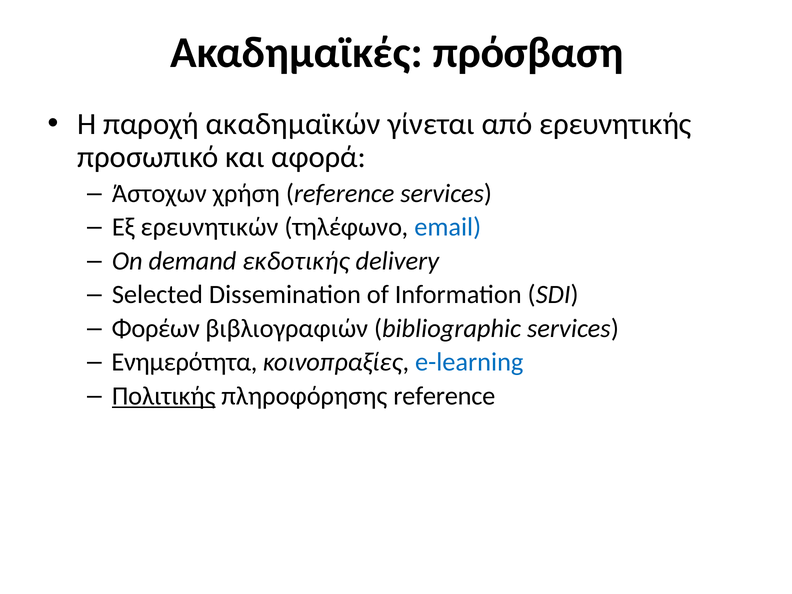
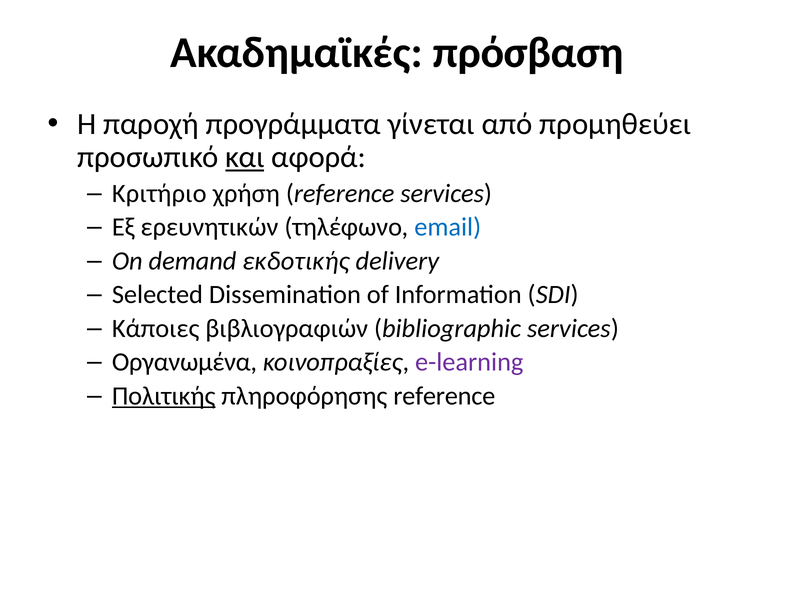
ακαδημαϊκών: ακαδημαϊκών -> προγράμματα (293, 124)
ερευνητικής: ερευνητικής -> προμηθεύει (615, 124)
και underline: none -> present (245, 157)
Άστοχων: Άστοχων -> Κριτήριο (159, 193)
Φορέων: Φορέων -> Κάποιες (156, 328)
Ενημερότητα: Ενημερότητα -> Οργανωμένα (184, 362)
e-learning colour: blue -> purple (469, 362)
